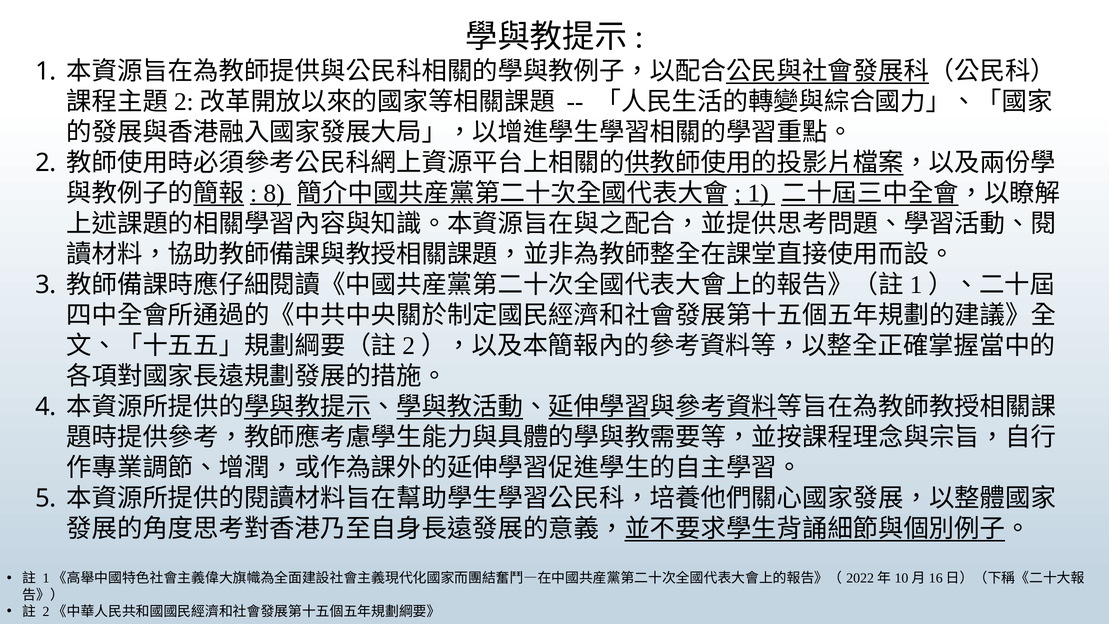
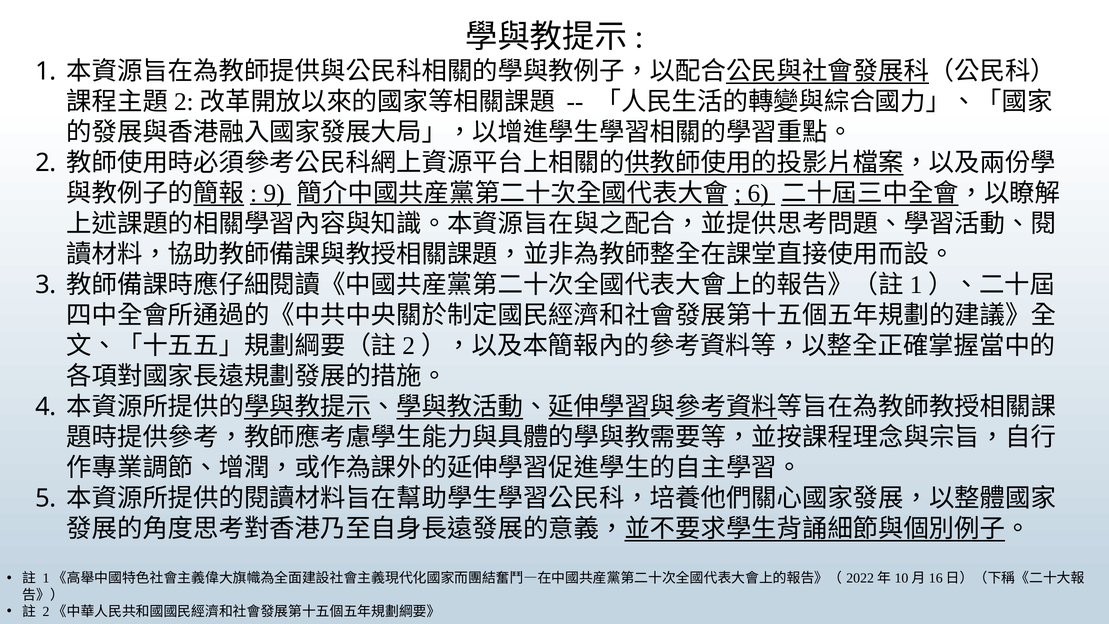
8: 8 -> 9 (274, 193)
1: 1 -> 6 (758, 193)
